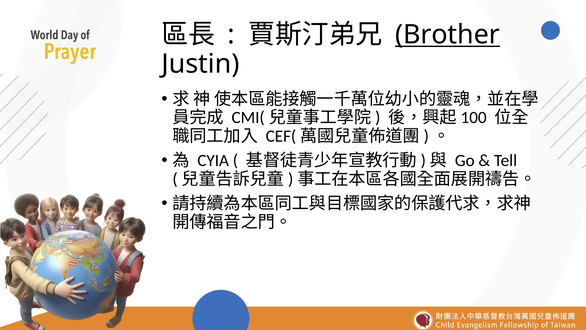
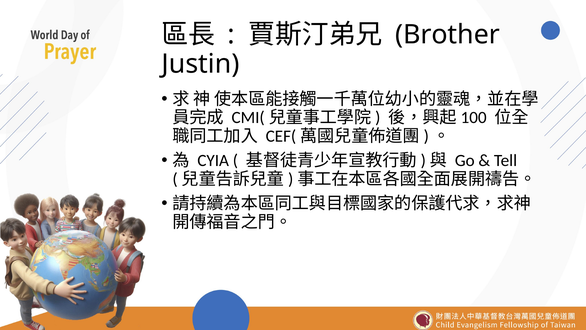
Brother underline: present -> none (448, 35)
